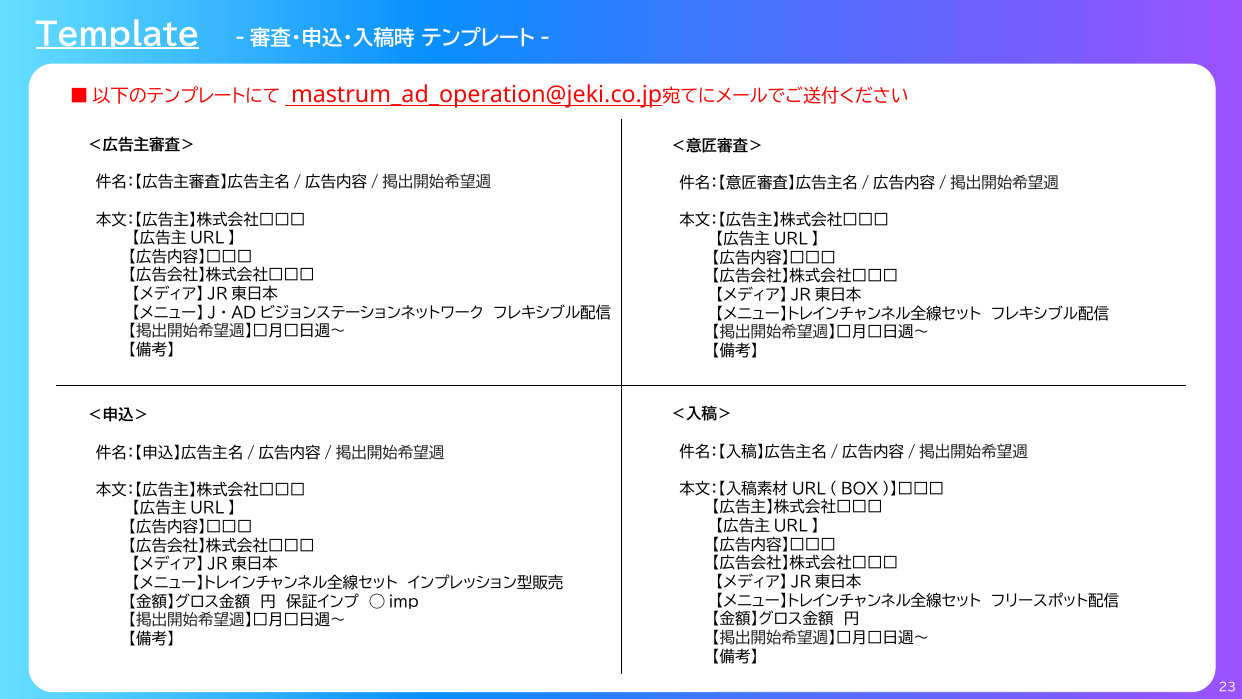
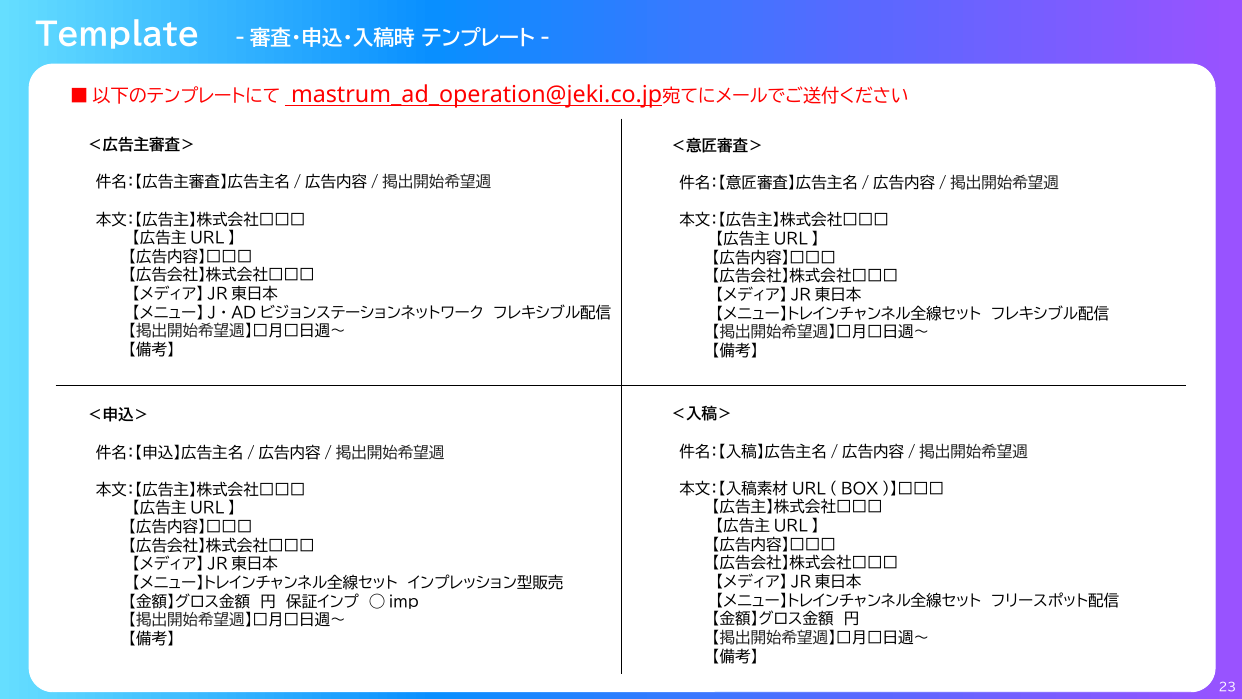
Template underline: present -> none (117, 35)
